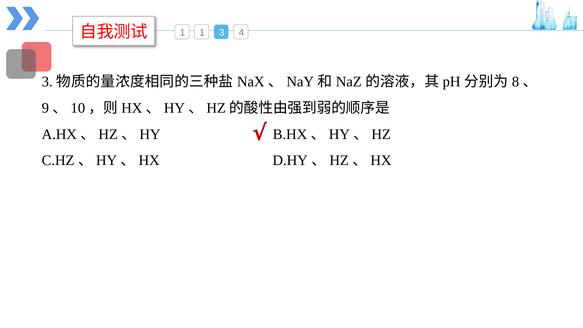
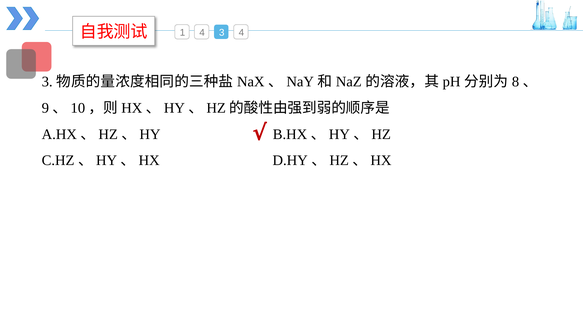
1 1: 1 -> 4 (202, 32)
